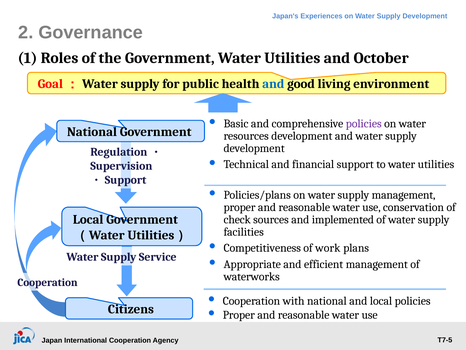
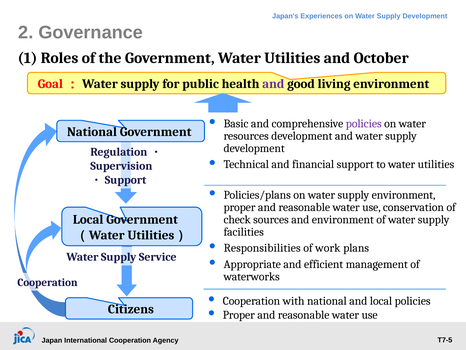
and colour: blue -> purple (273, 84)
supply management: management -> environment (404, 195)
and implemented: implemented -> environment (343, 219)
Competitiveness: Competitiveness -> Responsibilities (262, 248)
